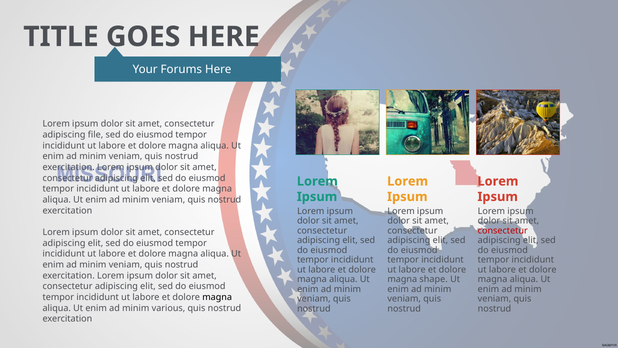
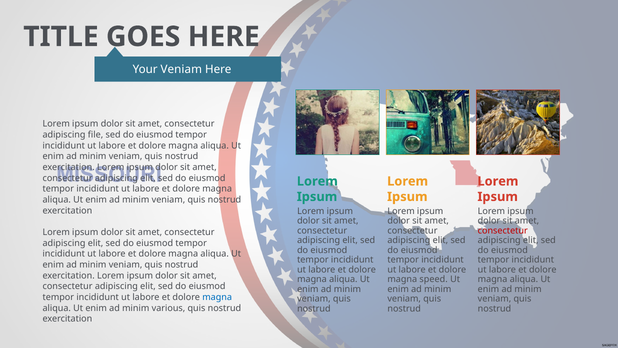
Your Forums: Forums -> Veniam (181, 69)
shape: shape -> speed (434, 279)
magna colour: black -> blue (217, 297)
